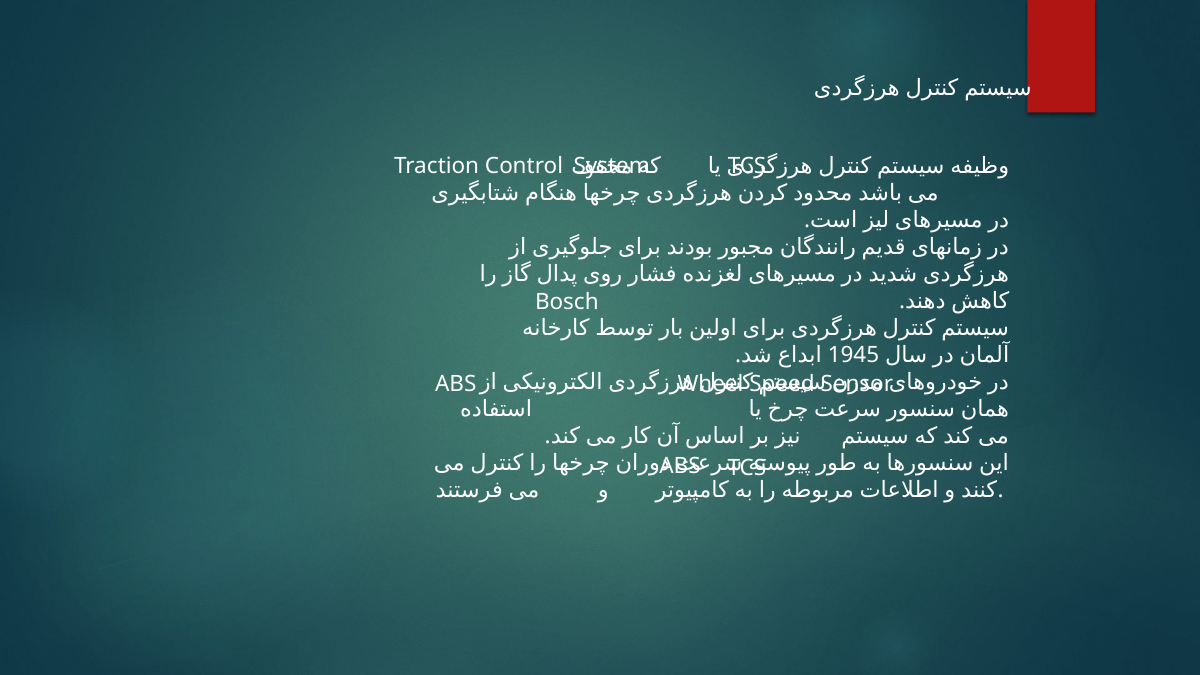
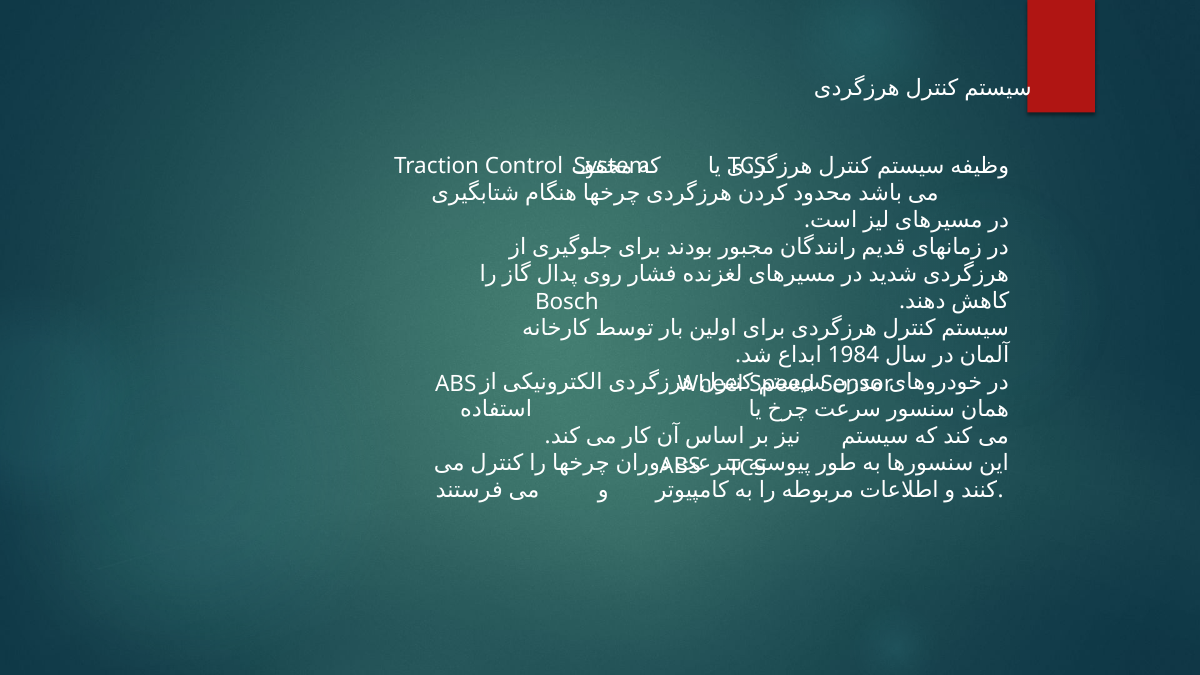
1945: 1945 -> 1984 (854, 355)
